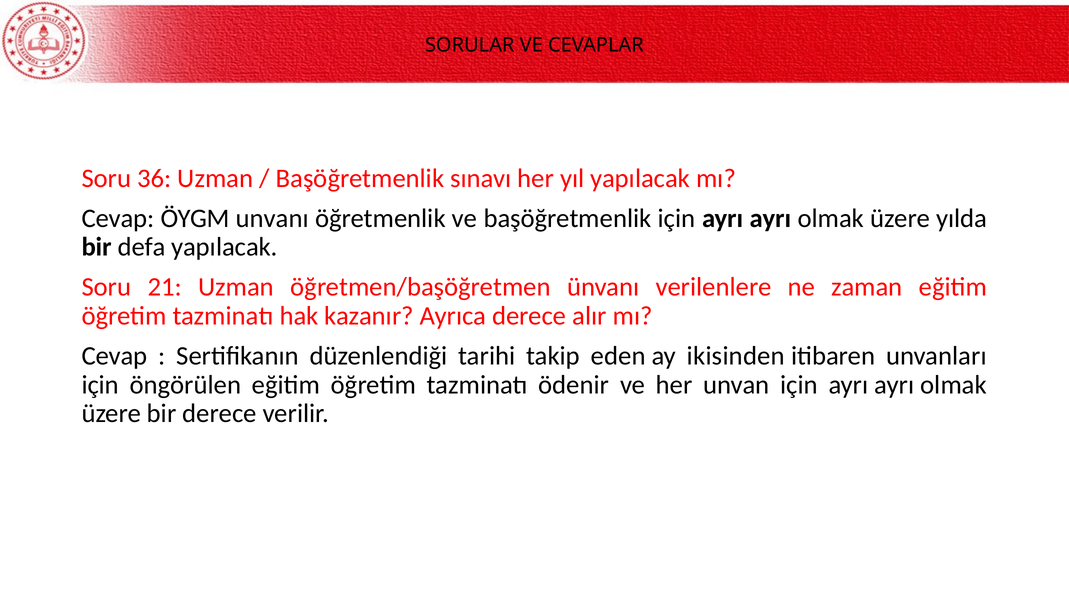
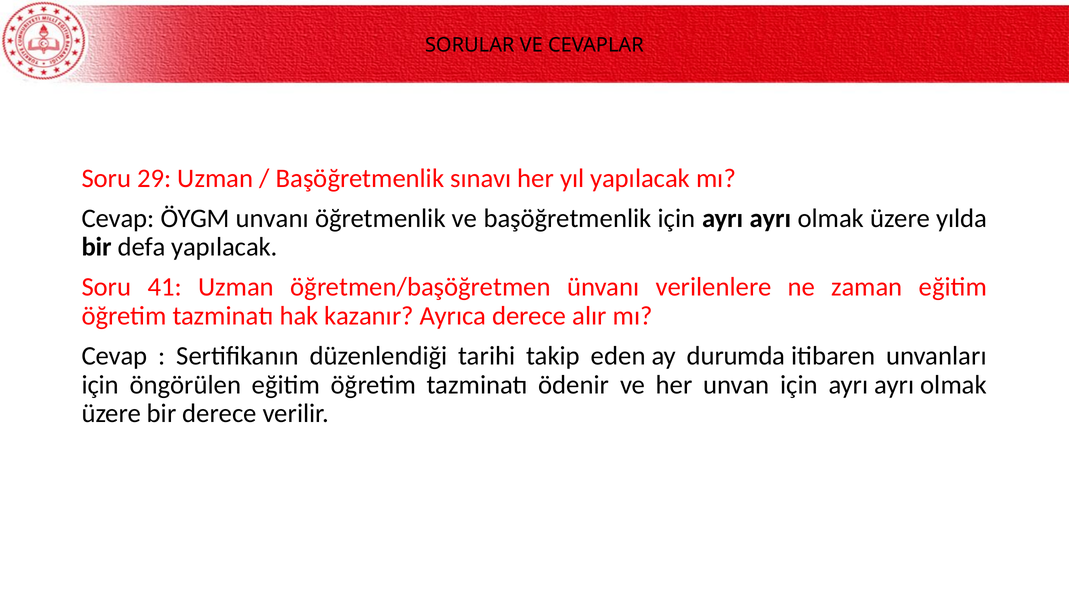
36: 36 -> 29 (154, 178)
21: 21 -> 41 (165, 287)
ikisinden: ikisinden -> durumda (736, 356)
